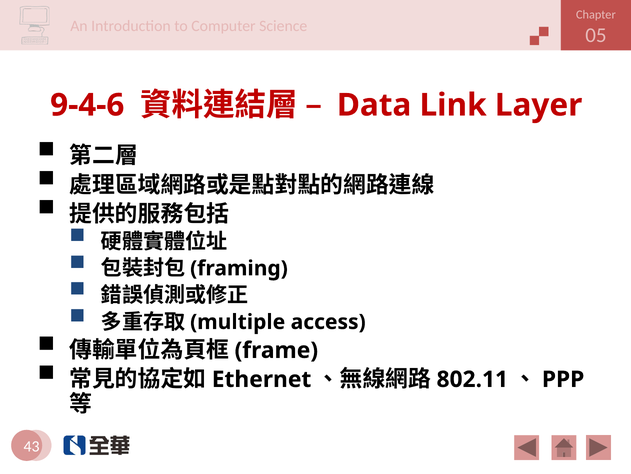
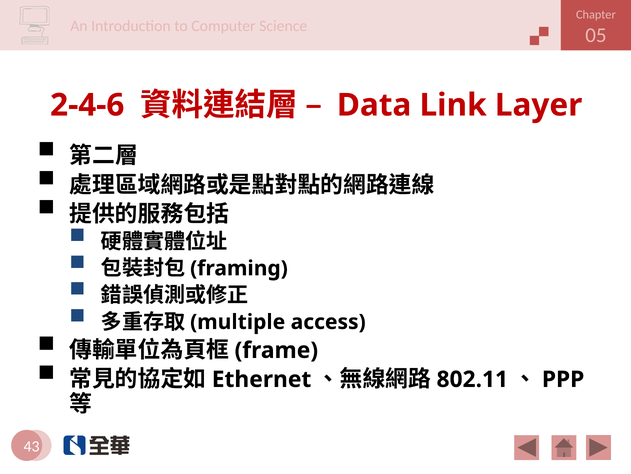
9-4-6: 9-4-6 -> 2-4-6 (87, 105)
